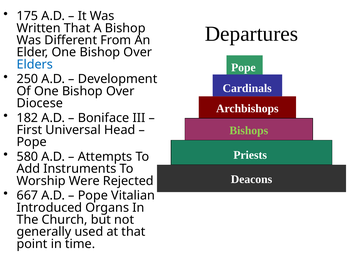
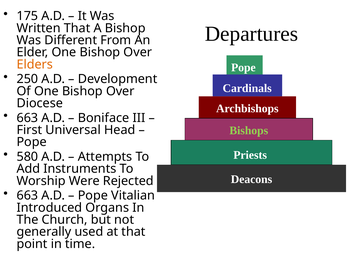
Elders colour: blue -> orange (35, 64)
182: 182 -> 663 (27, 118)
667: 667 -> 663 (27, 195)
